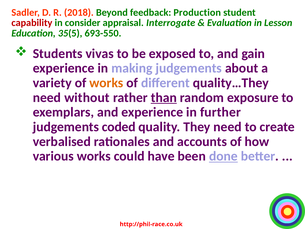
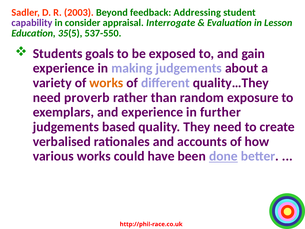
2018: 2018 -> 2003 (79, 12)
Production: Production -> Addressing (197, 12)
capability colour: red -> purple (32, 23)
693-550: 693-550 -> 537-550 (103, 33)
vivas: vivas -> goals (100, 53)
without: without -> proverb (87, 97)
than underline: present -> none (164, 97)
coded: coded -> based (119, 127)
